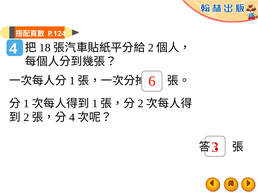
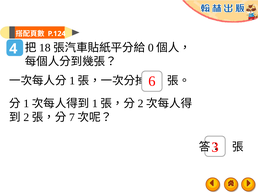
2: 2 -> 0 (151, 48)
4: 4 -> 7 (72, 118)
